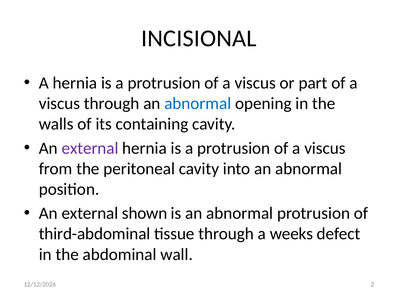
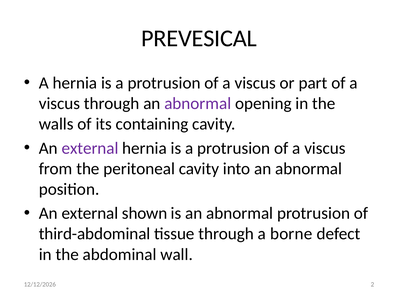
INCISIONAL: INCISIONAL -> PREVESICAL (199, 39)
abnormal colour: blue -> purple (198, 104)
weeks: weeks -> borne (291, 234)
